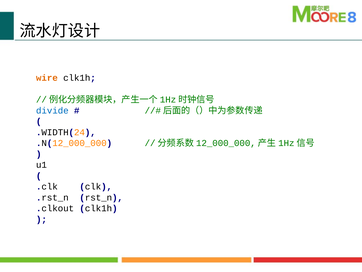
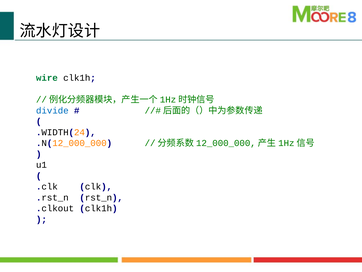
wire colour: orange -> green (47, 78)
